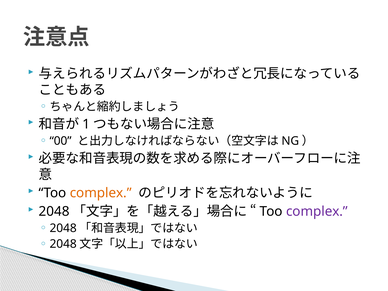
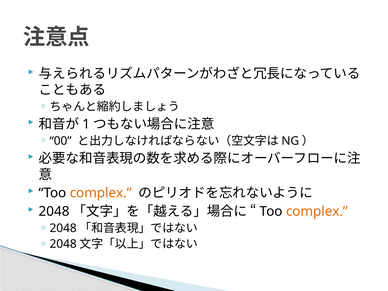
complex colour: purple -> orange (317, 211)
